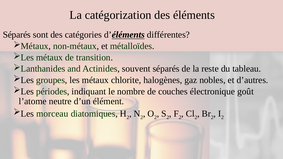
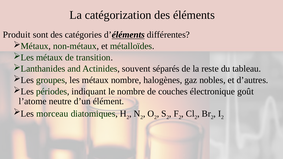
Séparés: Séparés -> Produit (17, 35)
métaux chlorite: chlorite -> nombre (126, 80)
